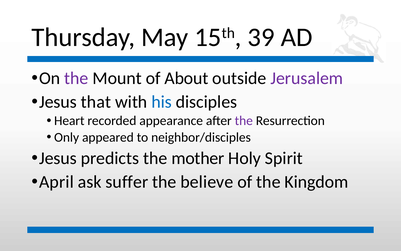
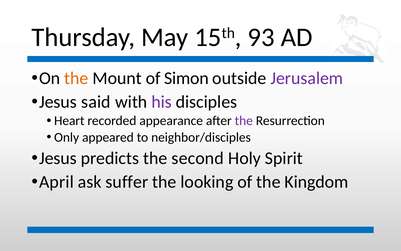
39: 39 -> 93 (261, 37)
the colour: purple -> orange (76, 78)
About: About -> Simon (187, 78)
that: that -> said (96, 102)
his colour: blue -> purple (162, 102)
mother: mother -> second (198, 158)
believe: believe -> looking (207, 182)
